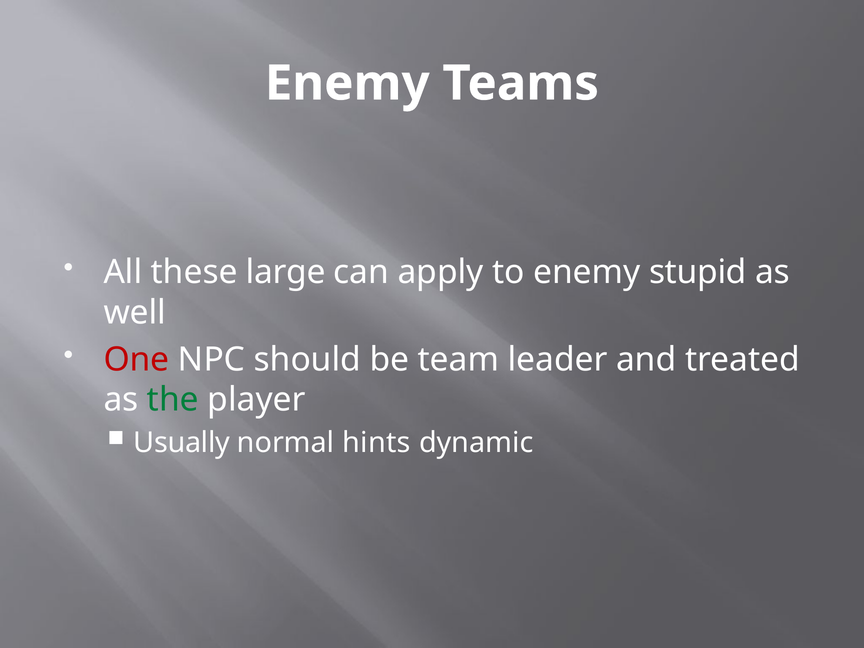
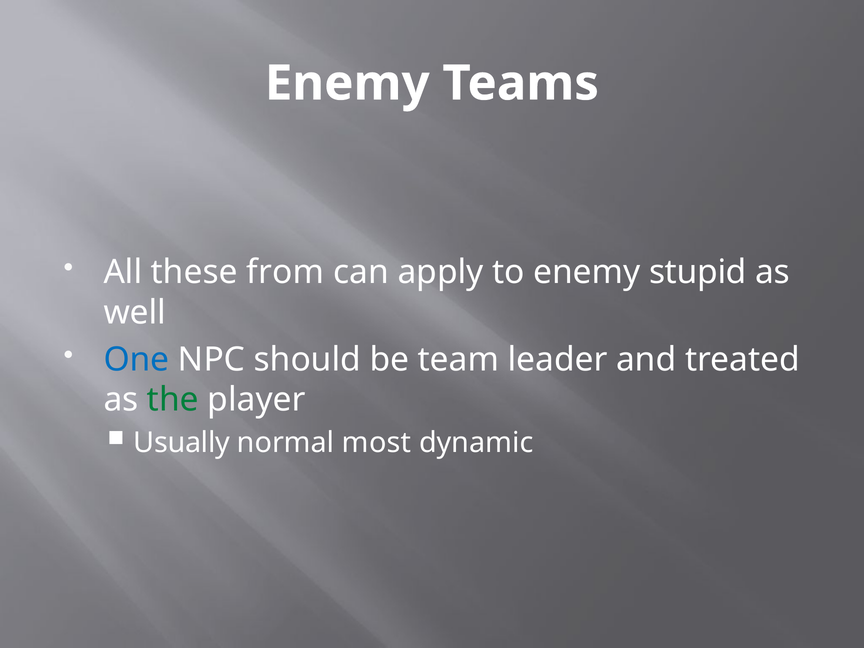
large: large -> from (285, 272)
One colour: red -> blue (136, 360)
hints: hints -> most (377, 443)
